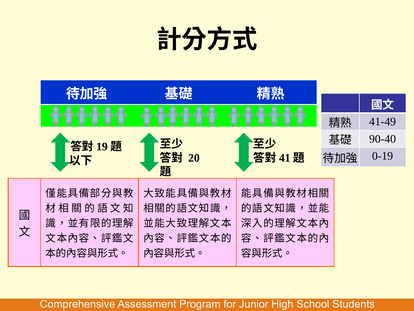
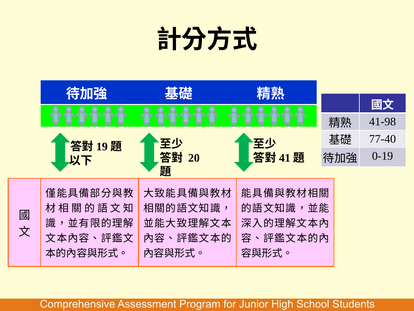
41-49: 41-49 -> 41-98 (383, 122)
90-40: 90-40 -> 77-40 (383, 139)
